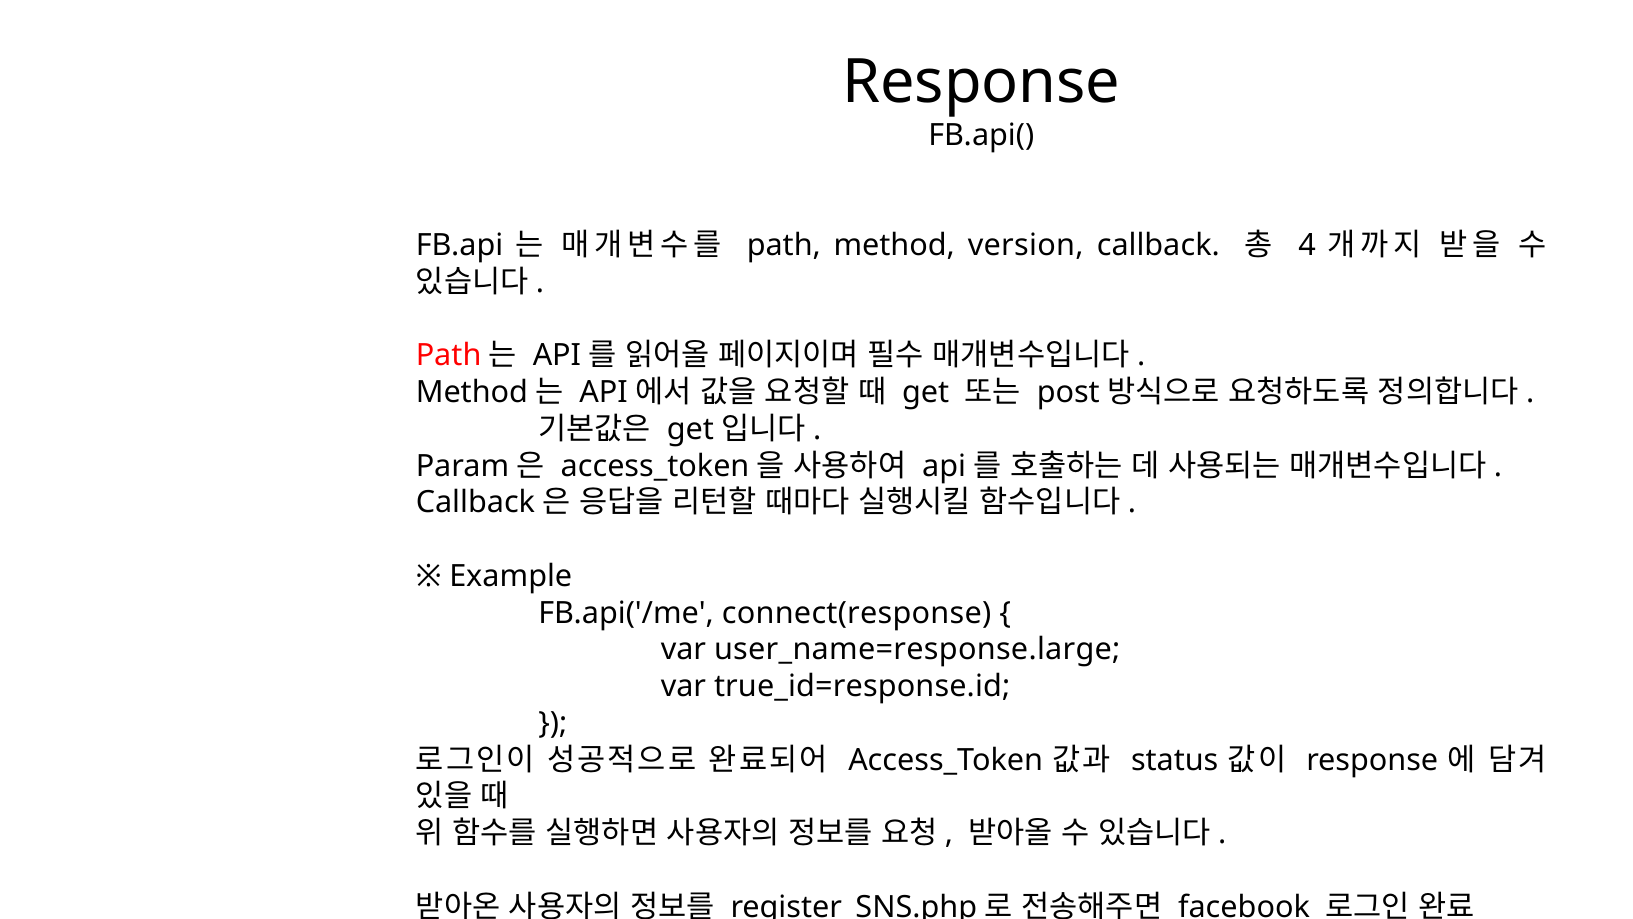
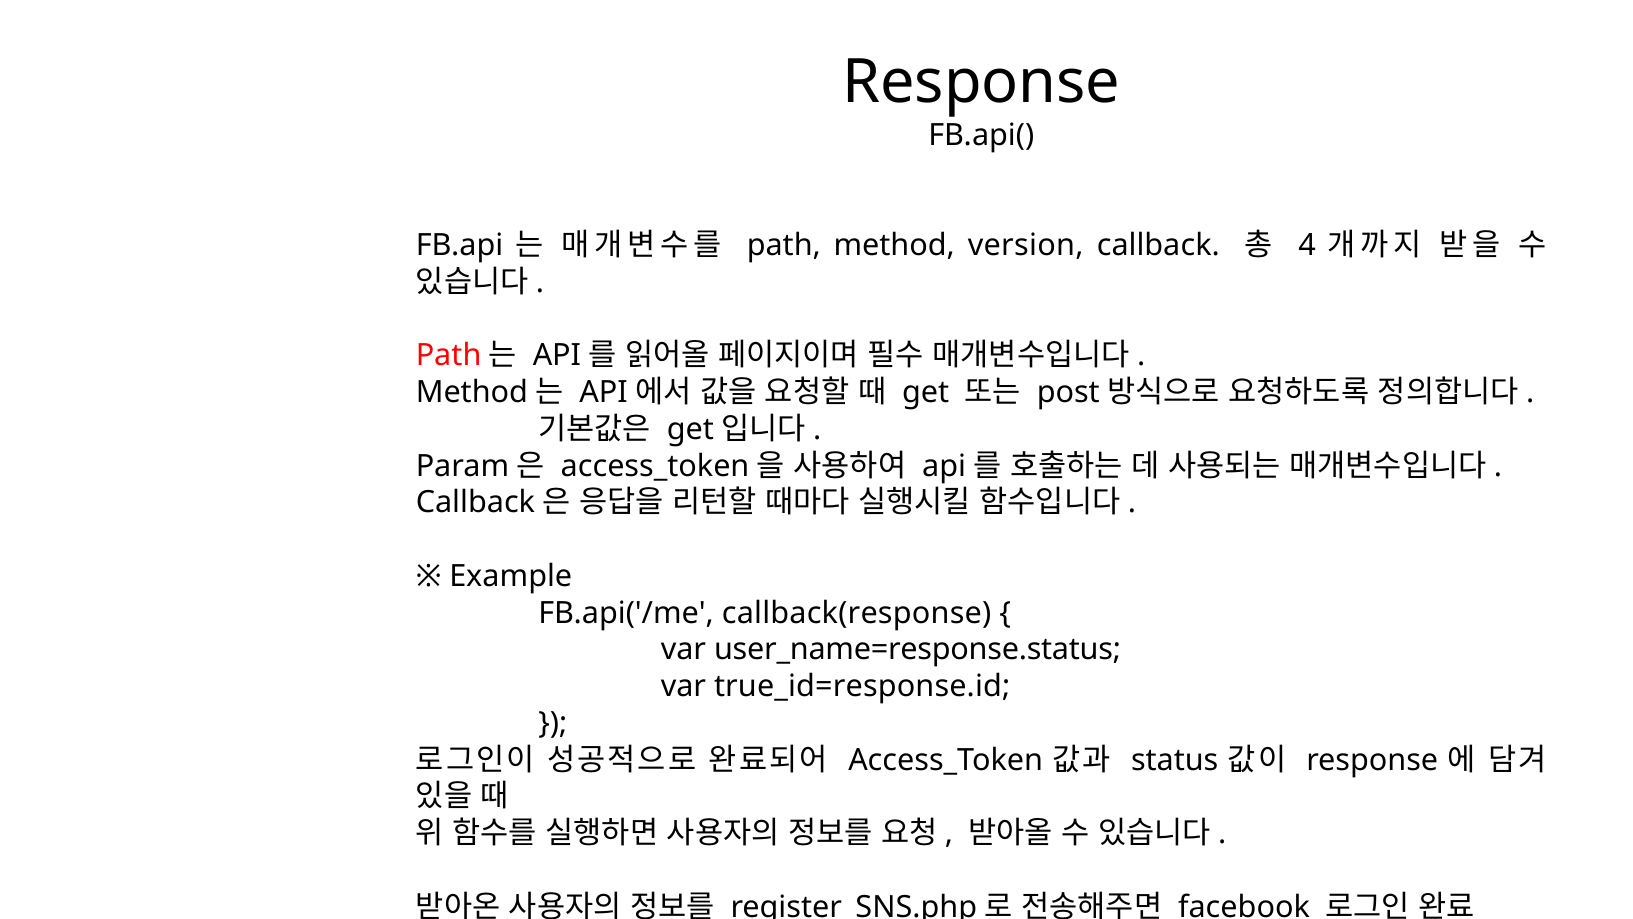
connect(response: connect(response -> callback(response (857, 613)
user_name=response.large: user_name=response.large -> user_name=response.status (918, 649)
